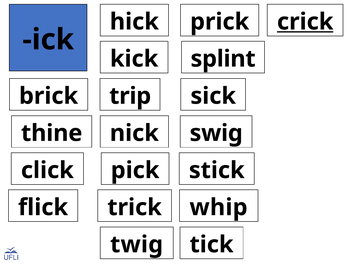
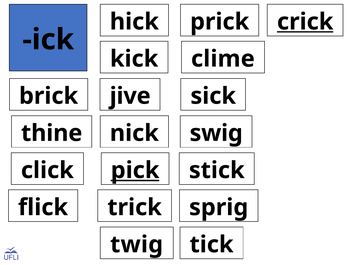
splint: splint -> clime (223, 59)
trip: trip -> jive (130, 96)
pick underline: none -> present (135, 170)
whip: whip -> sprig (219, 207)
